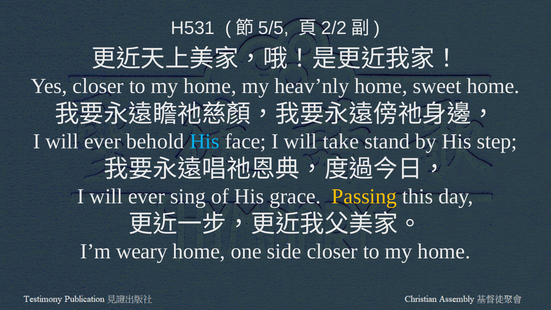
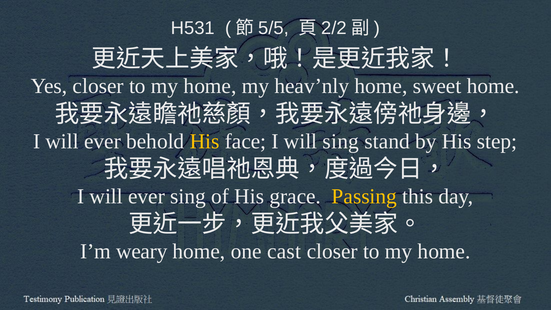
His colour: light blue -> yellow (205, 141)
will take: take -> sing (341, 141)
side: side -> cast (284, 252)
